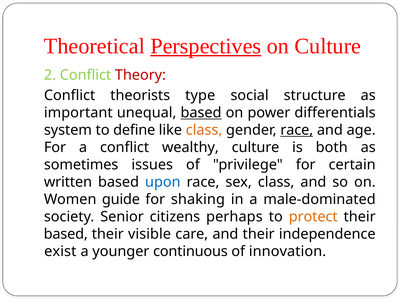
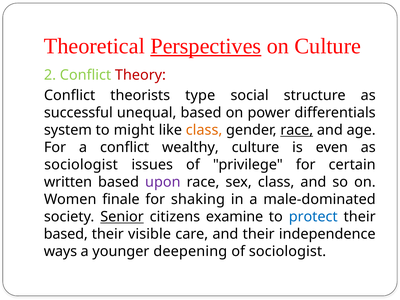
important: important -> successful (78, 113)
based underline: present -> none (201, 113)
define: define -> might (134, 130)
both: both -> even (332, 148)
sometimes: sometimes -> sociologist (81, 165)
upon colour: blue -> purple (163, 182)
guide: guide -> finale (121, 199)
Senior underline: none -> present (122, 217)
perhaps: perhaps -> examine (235, 217)
protect colour: orange -> blue (313, 217)
exist: exist -> ways (60, 251)
continuous: continuous -> deepening (190, 251)
of innovation: innovation -> sociologist (288, 251)
